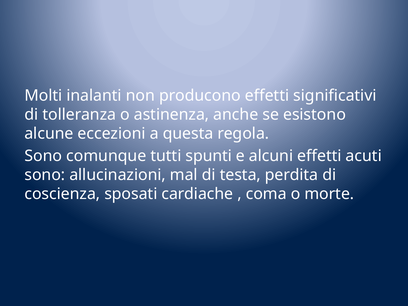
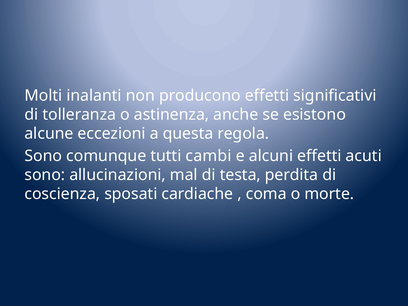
spunti: spunti -> cambi (209, 156)
